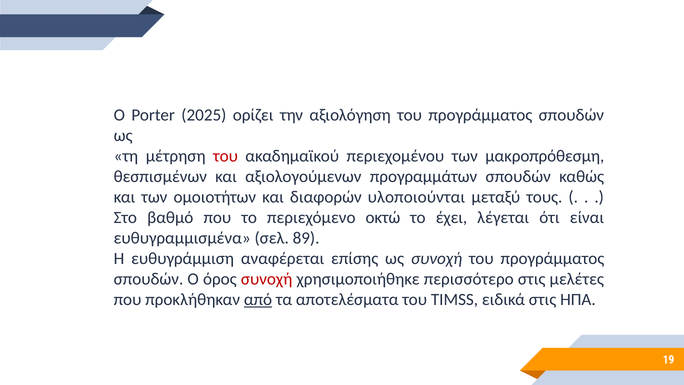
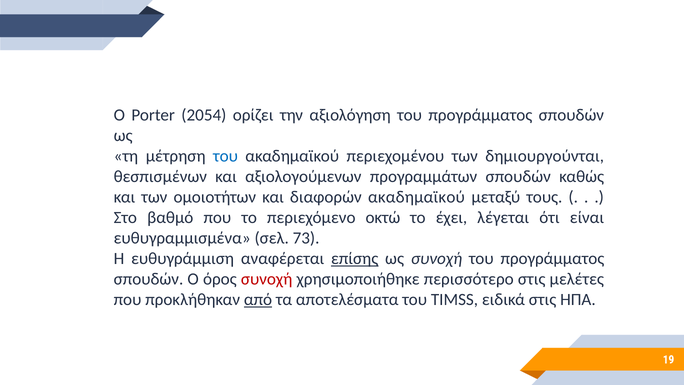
2025: 2025 -> 2054 (204, 115)
του colour: red -> blue (225, 156)
μακροπρόθεσμη: μακροπρόθεσμη -> δημιουργούνται (545, 156)
διαφορών υλοποιούνται: υλοποιούνται -> ακαδημαϊκού (416, 197)
89: 89 -> 73 (306, 238)
επίσης underline: none -> present (355, 259)
